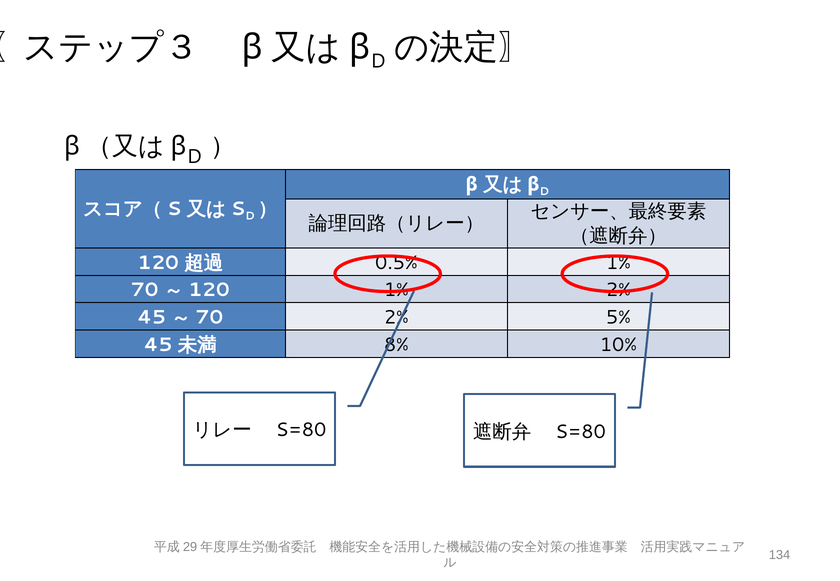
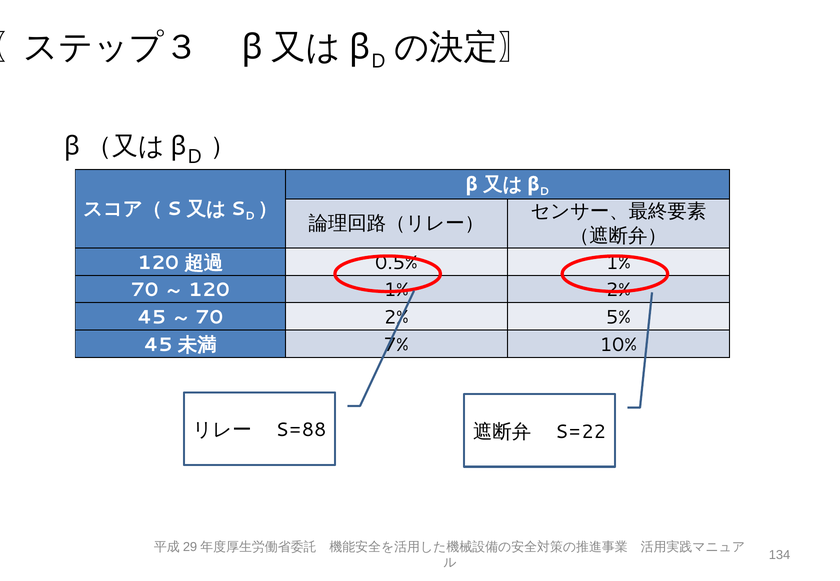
8%: 8% -> 7% (396, 345)
S=80: S=80 -> S=88 (301, 430)
S=80: S=80 -> S=22 (581, 432)
